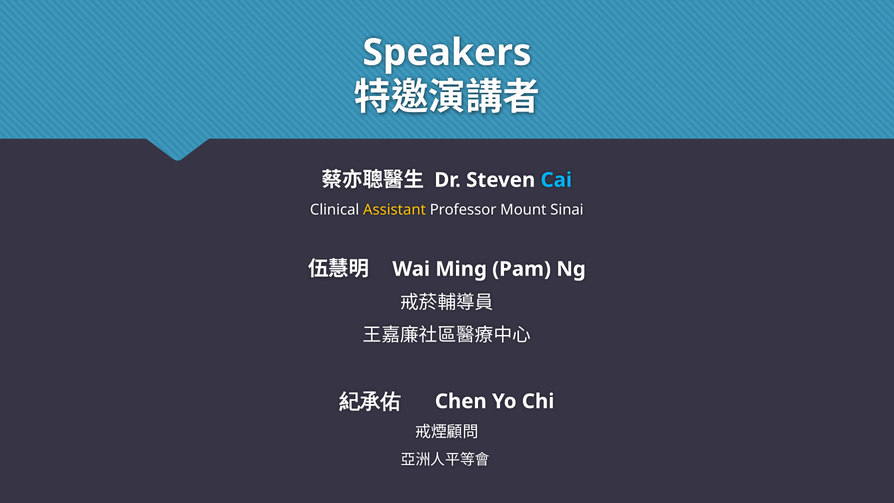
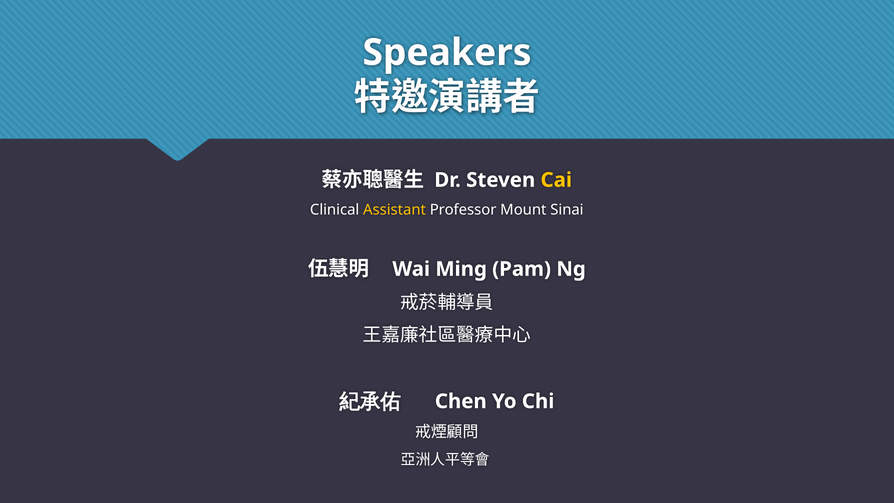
Cai colour: light blue -> yellow (556, 180)
